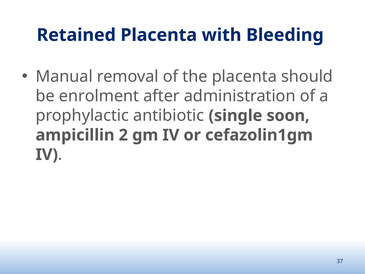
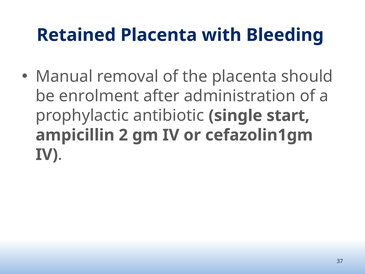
soon: soon -> start (288, 116)
